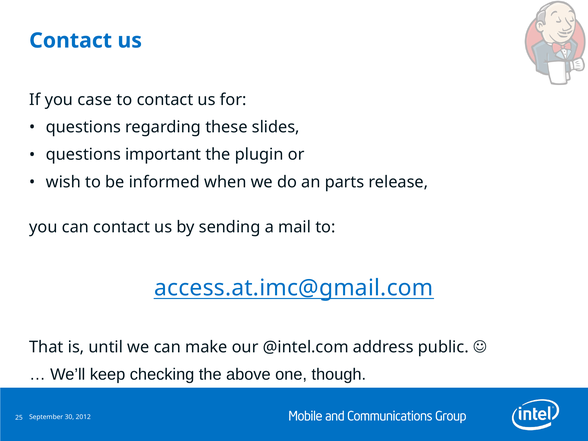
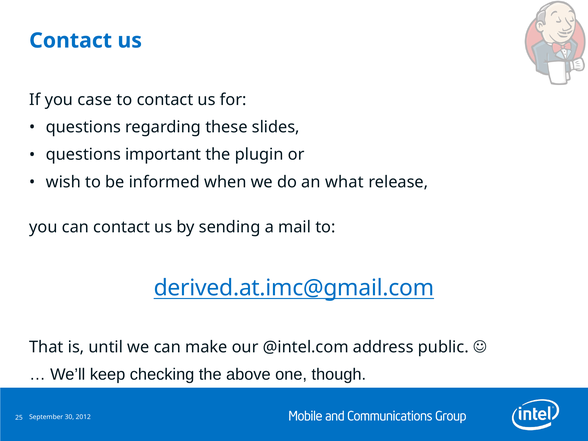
parts: parts -> what (344, 182)
access.at.imc@gmail.com: access.at.imc@gmail.com -> derived.at.imc@gmail.com (294, 288)
